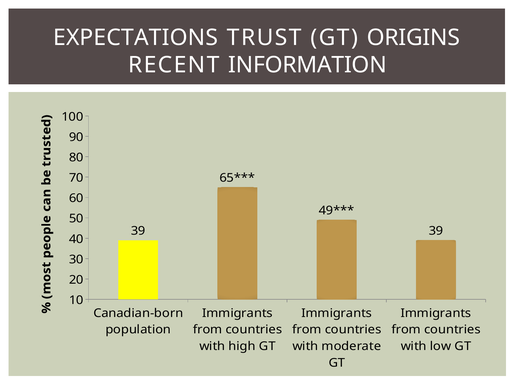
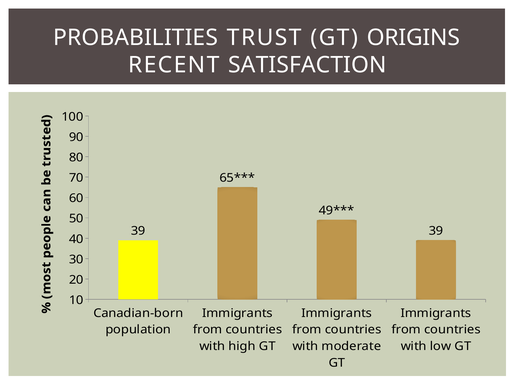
EXPECTATIONS: EXPECTATIONS -> PROBABILITIES (136, 38)
INFORMATION: INFORMATION -> SATISFACTION (307, 65)
